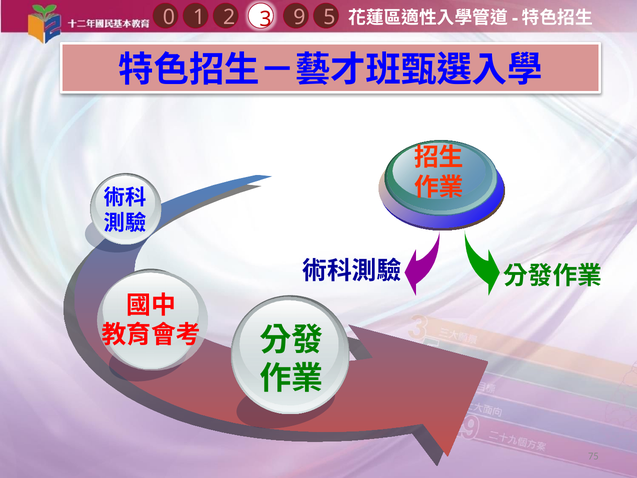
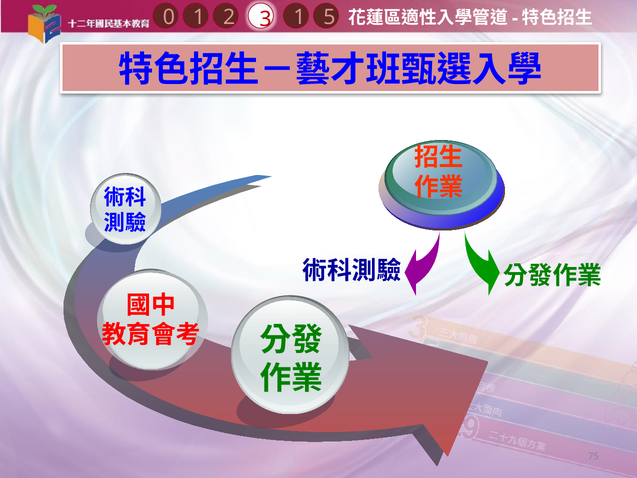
1 9: 9 -> 1 (299, 17)
